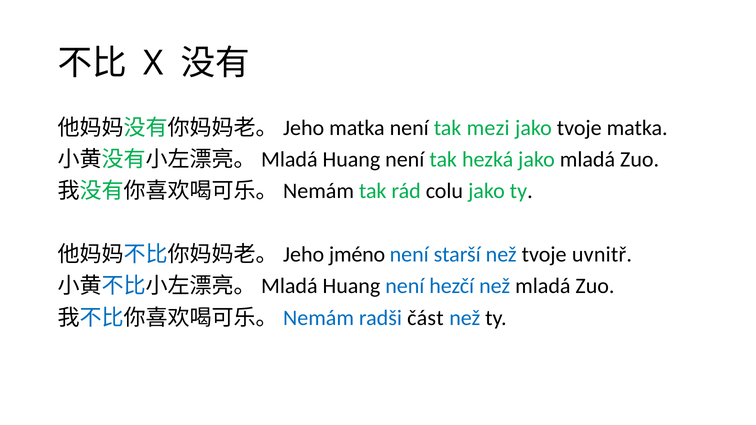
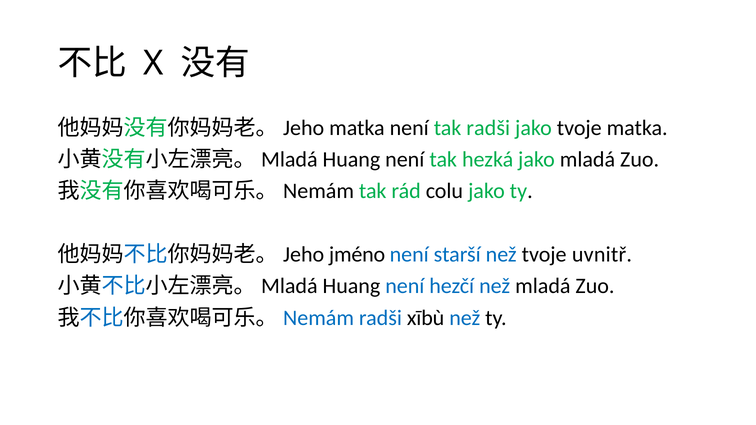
tak mezi: mezi -> radši (488, 128)
část: část -> xībù (426, 318)
